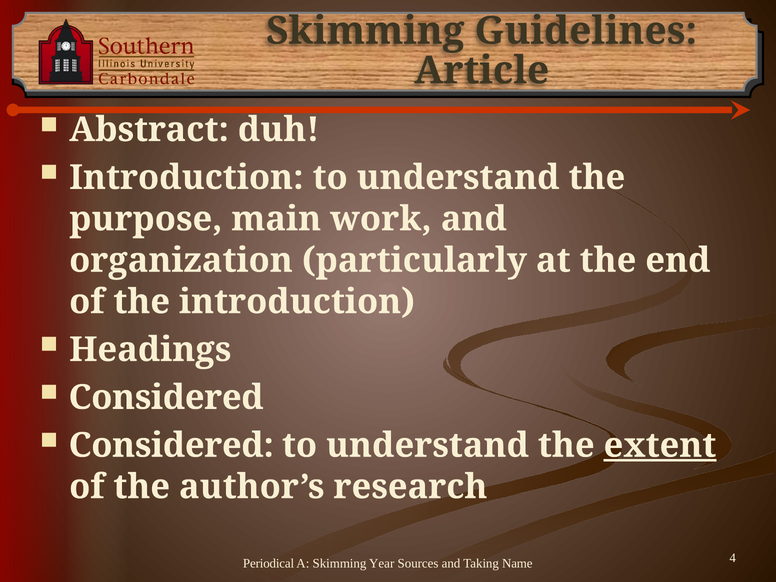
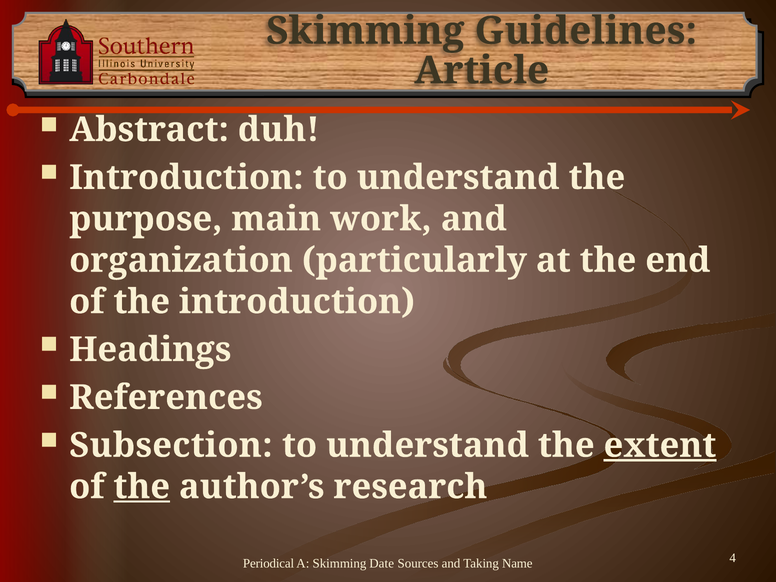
Considered: Considered -> References (166, 398)
Considered: Considered -> Subsection (171, 445)
the underline: none -> present (142, 487)
Year: Year -> Date (382, 563)
